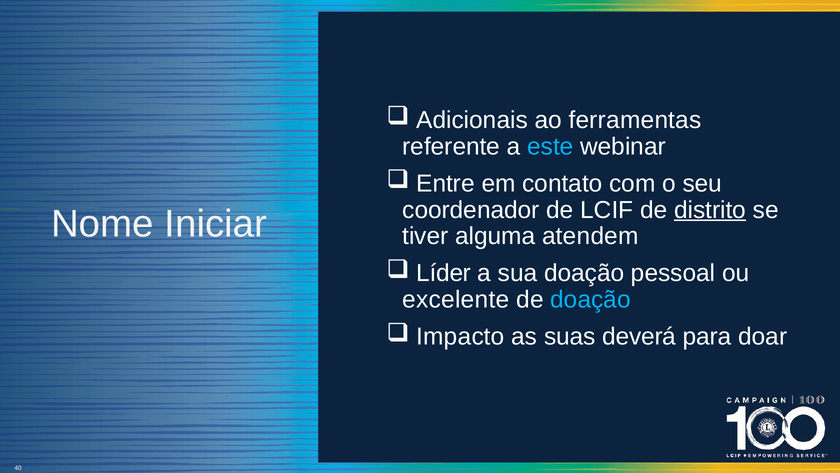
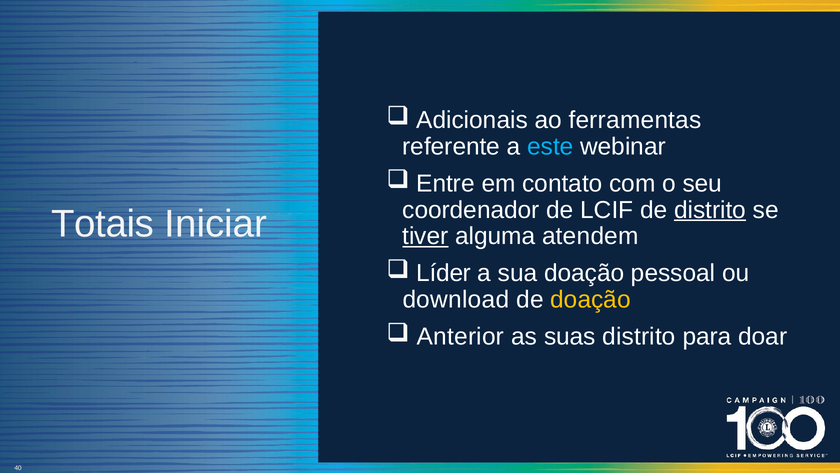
Nome: Nome -> Totais (103, 224)
tiver underline: none -> present (425, 236)
excelente: excelente -> download (456, 300)
doação colour: light blue -> yellow (590, 300)
Impacto: Impacto -> Anterior (460, 337)
suas deverá: deverá -> distrito (639, 337)
